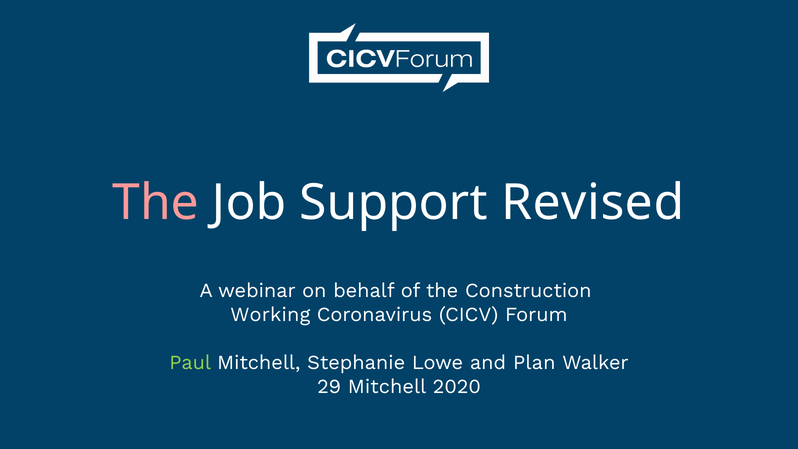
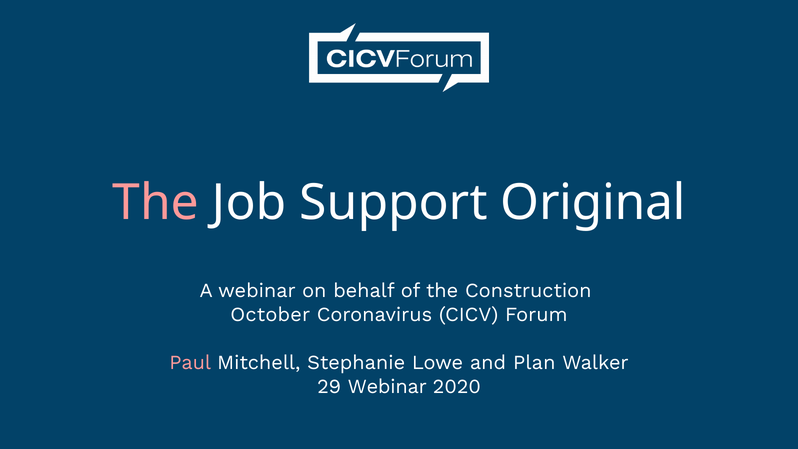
Revised: Revised -> Original (593, 203)
Working: Working -> October (270, 315)
Paul colour: light green -> pink (190, 363)
29 Mitchell: Mitchell -> Webinar (387, 386)
